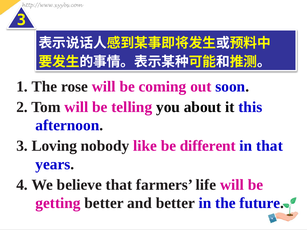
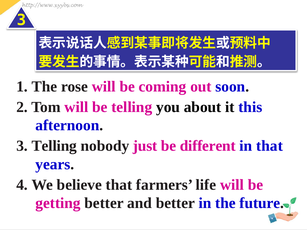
3 Loving: Loving -> Telling (54, 146)
like: like -> just (145, 146)
